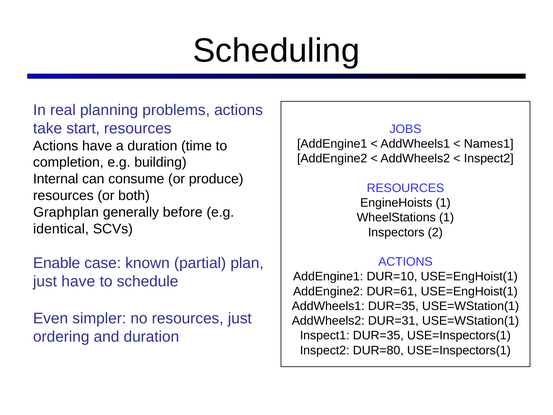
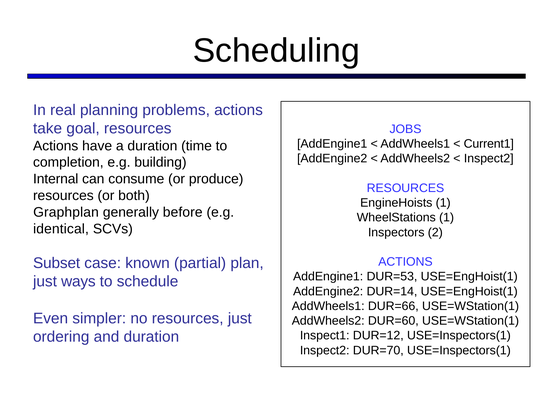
start: start -> goal (83, 128)
Names1: Names1 -> Current1 (489, 144)
Enable: Enable -> Subset (57, 263)
DUR=10: DUR=10 -> DUR=53 (392, 276)
just have: have -> ways (78, 281)
DUR=61: DUR=61 -> DUR=14 (392, 291)
AddWheels1 DUR=35: DUR=35 -> DUR=66 (393, 306)
DUR=31: DUR=31 -> DUR=60 (393, 321)
Inspect1 DUR=35: DUR=35 -> DUR=12 (378, 335)
DUR=80: DUR=80 -> DUR=70 (378, 350)
